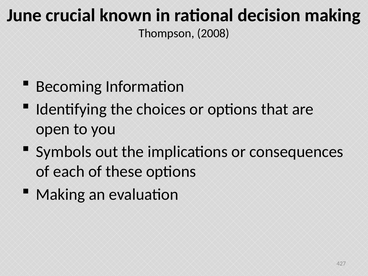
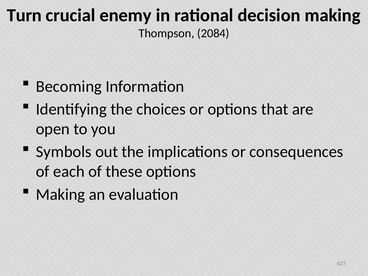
June: June -> Turn (24, 15)
known: known -> enemy (126, 15)
2008: 2008 -> 2084 (213, 33)
